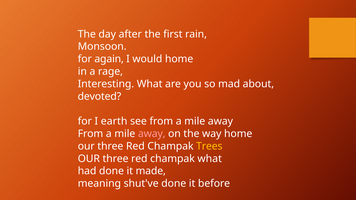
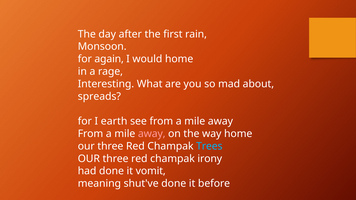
devoted: devoted -> spreads (99, 96)
Trees colour: yellow -> light blue (209, 146)
champak what: what -> irony (210, 159)
made: made -> vomit (151, 171)
